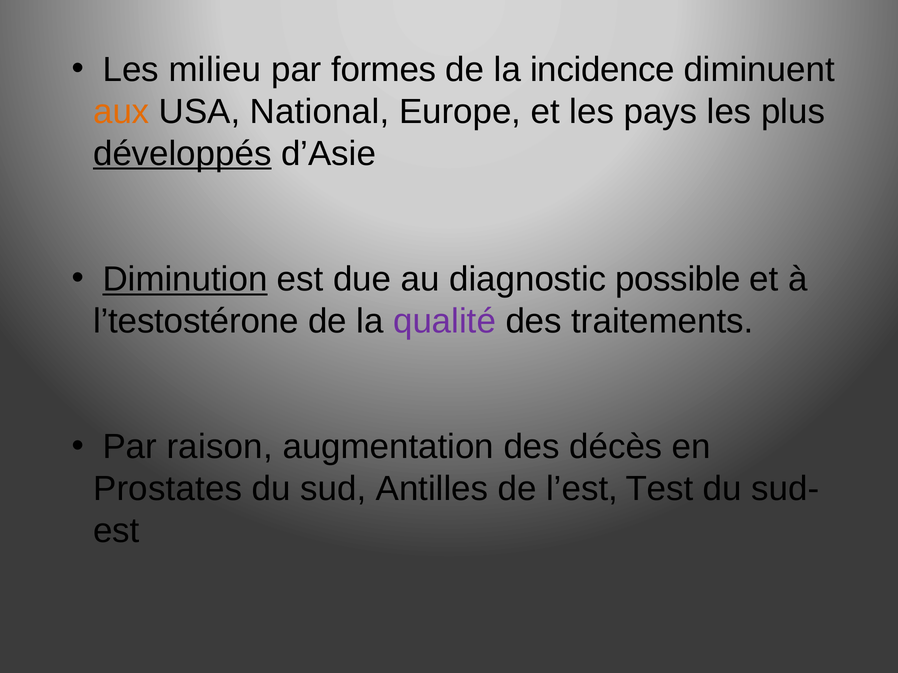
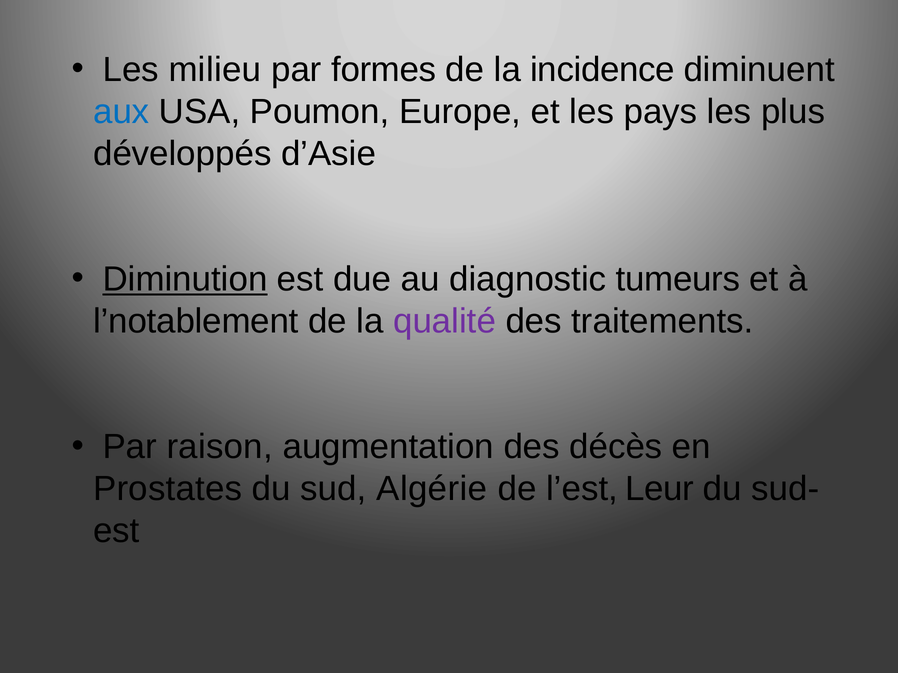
aux colour: orange -> blue (121, 112)
National: National -> Poumon (320, 112)
développés underline: present -> none (182, 154)
possible: possible -> tumeurs (678, 280)
l’testostérone: l’testostérone -> l’notablement (196, 321)
Antilles: Antilles -> Algérie (432, 489)
Test: Test -> Leur (660, 489)
